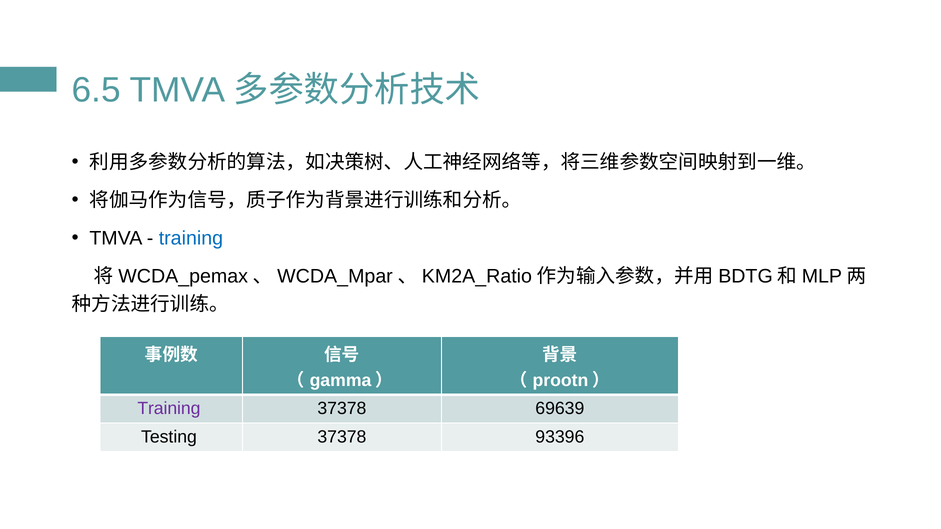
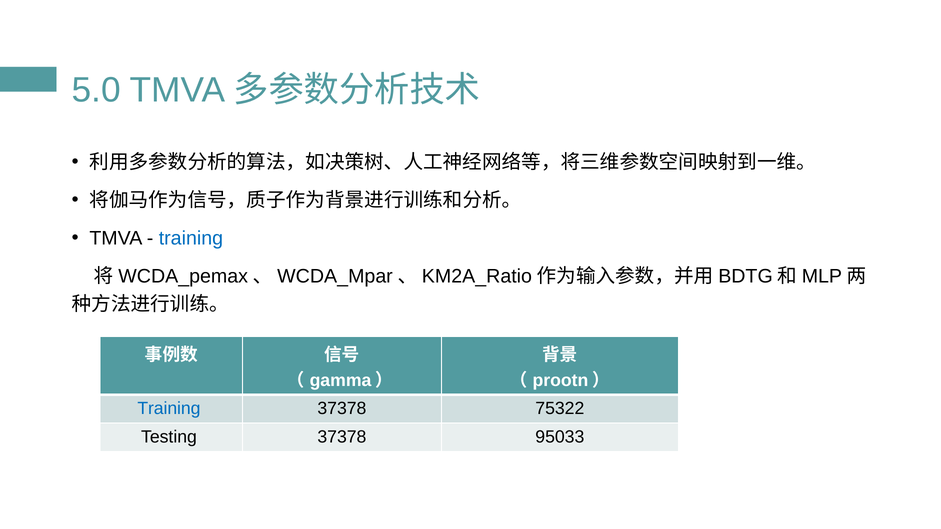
6.5: 6.5 -> 5.0 (96, 90)
Training colour: purple -> blue (169, 409)
69639: 69639 -> 75322 (560, 409)
93396: 93396 -> 95033 (560, 437)
